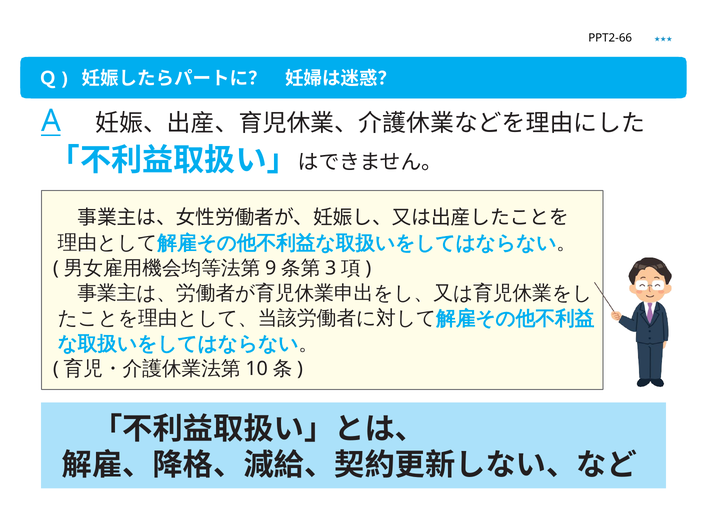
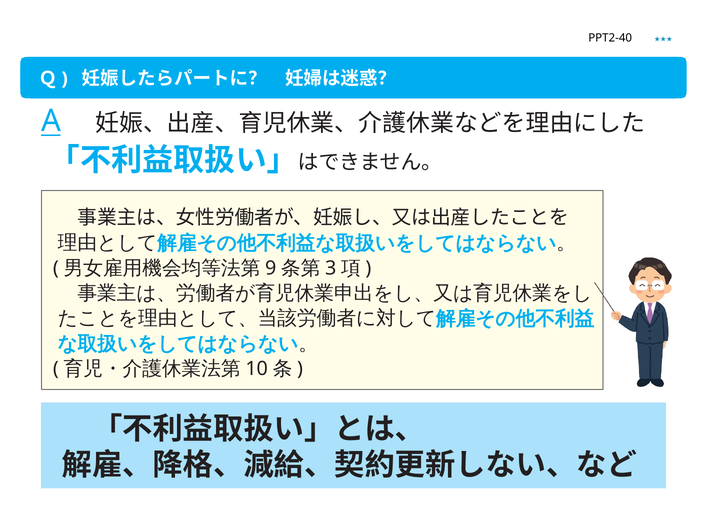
PPT2-66: PPT2-66 -> PPT2-40 (610, 38)
